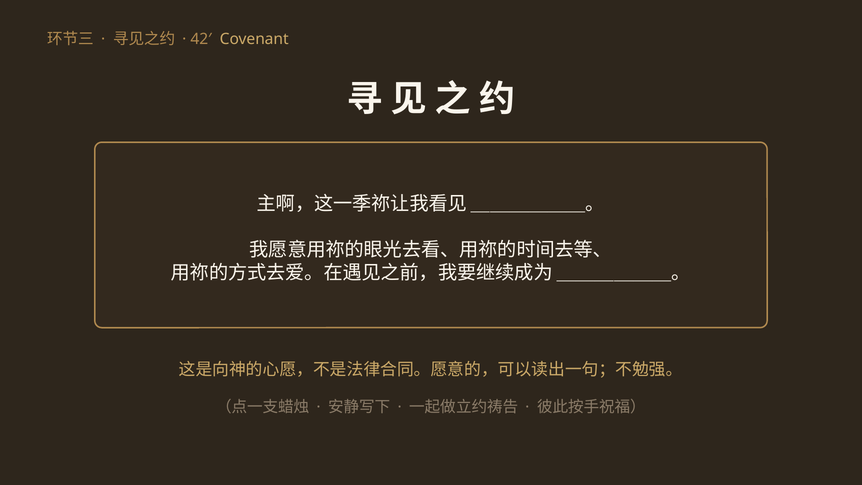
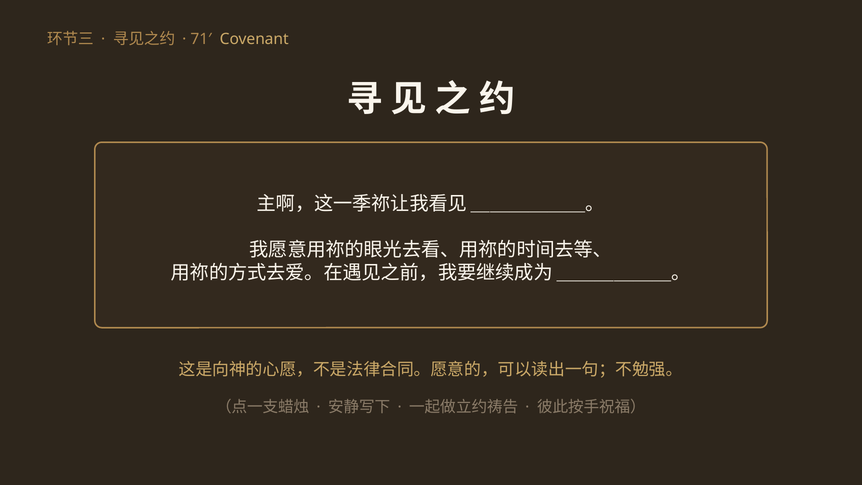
42′: 42′ -> 71′ (201, 39)
